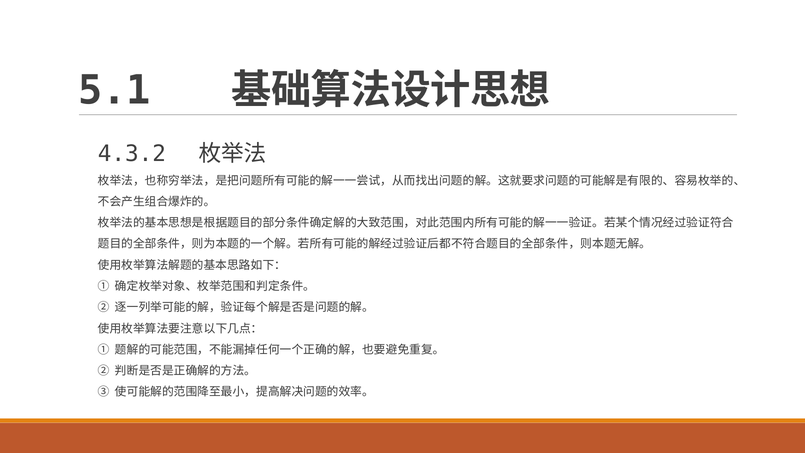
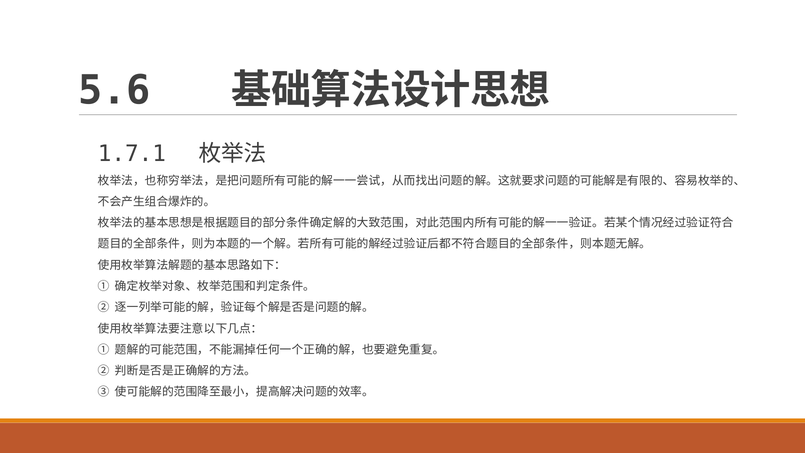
5.1: 5.1 -> 5.6 (115, 90)
4.3.2: 4.3.2 -> 1.7.1 (132, 154)
